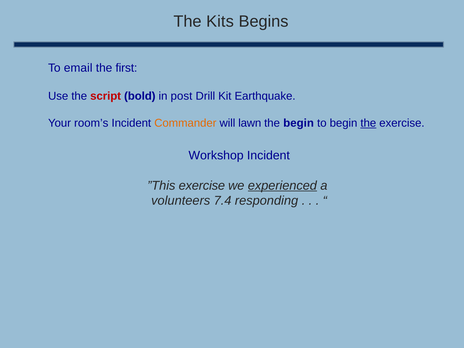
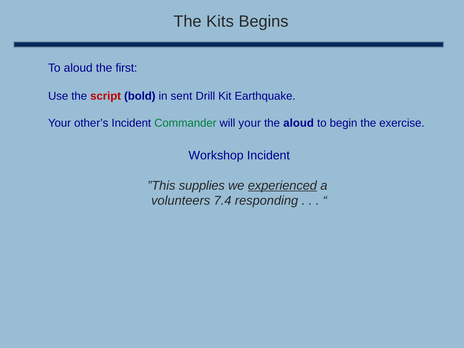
To email: email -> aloud (78, 68)
post: post -> sent (182, 96)
room’s: room’s -> other’s (91, 123)
Commander colour: orange -> green (185, 123)
will lawn: lawn -> your (250, 123)
the begin: begin -> aloud (299, 123)
the underline: present -> none (368, 123)
”This exercise: exercise -> supplies (202, 186)
